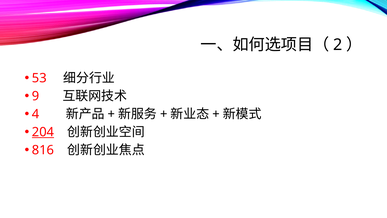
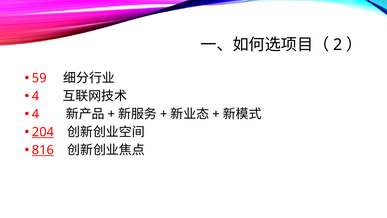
53: 53 -> 59 (39, 78)
9: 9 -> 4 (36, 96)
816 underline: none -> present (43, 150)
